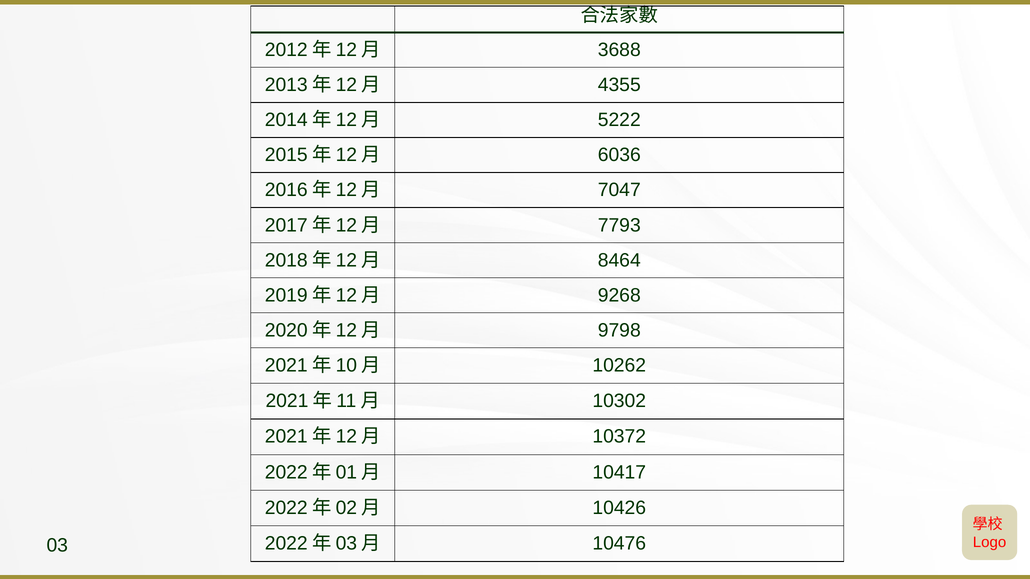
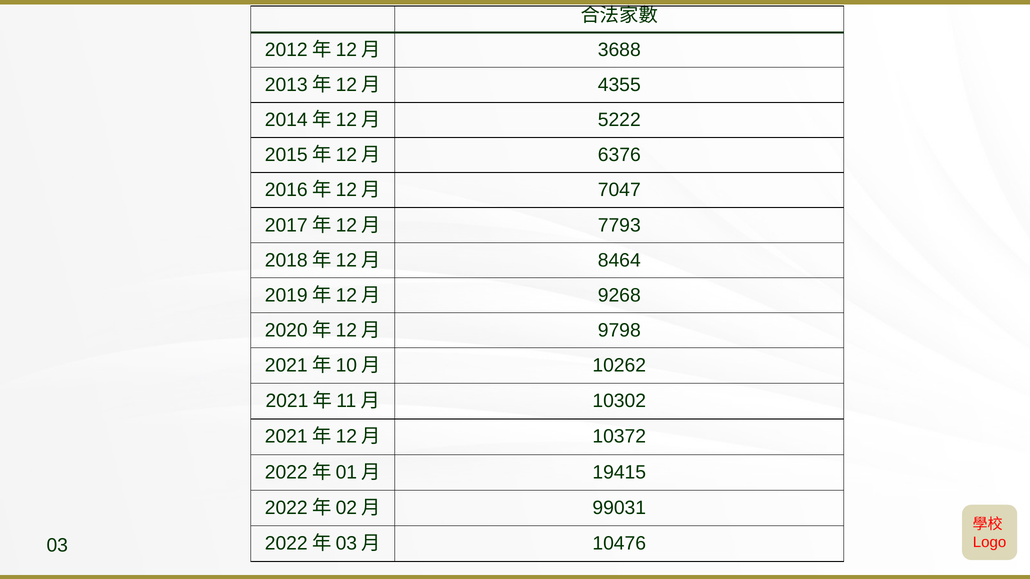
6036: 6036 -> 6376 (619, 155)
10417: 10417 -> 19415 (619, 473)
10426: 10426 -> 99031 (619, 508)
